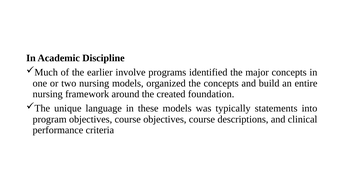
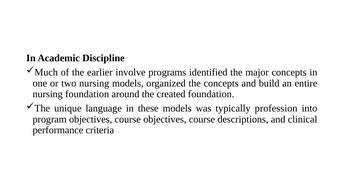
nursing framework: framework -> foundation (87, 94)
statements: statements -> profession (276, 109)
